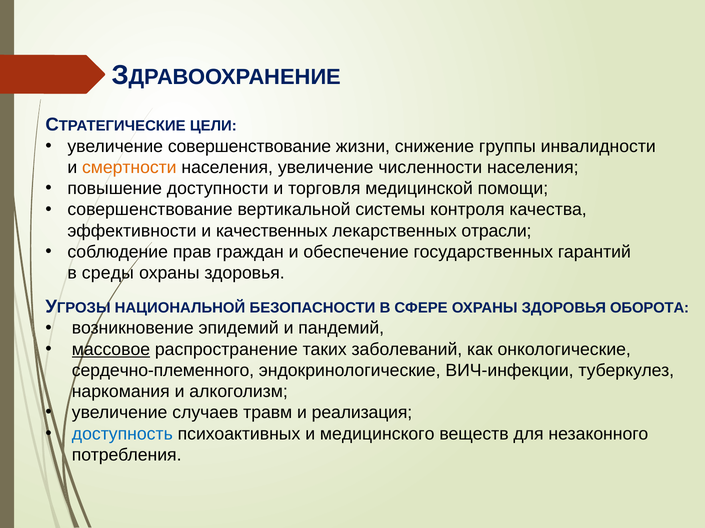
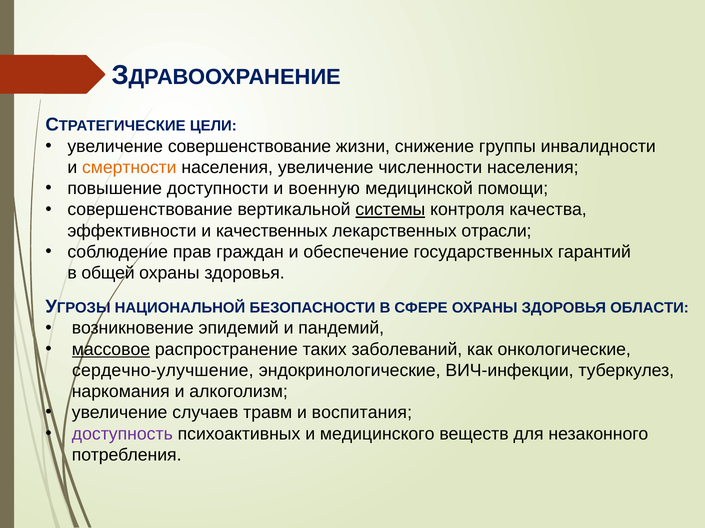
торговля: торговля -> военную (324, 189)
системы underline: none -> present (390, 210)
среды: среды -> общей (108, 273)
ОБОРОТА: ОБОРОТА -> ОБЛАСТИ (650, 308)
сердечно-племенного: сердечно-племенного -> сердечно-улучшение (163, 371)
реализация: реализация -> воспитания (362, 413)
доступность colour: blue -> purple (122, 434)
